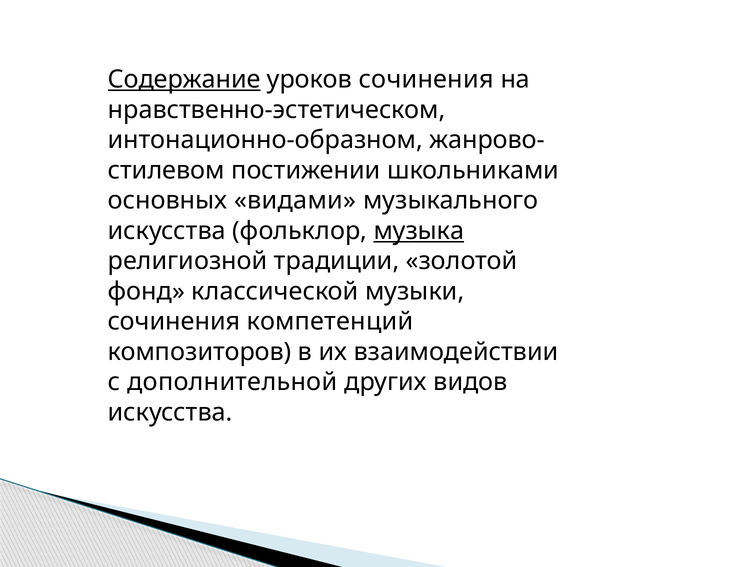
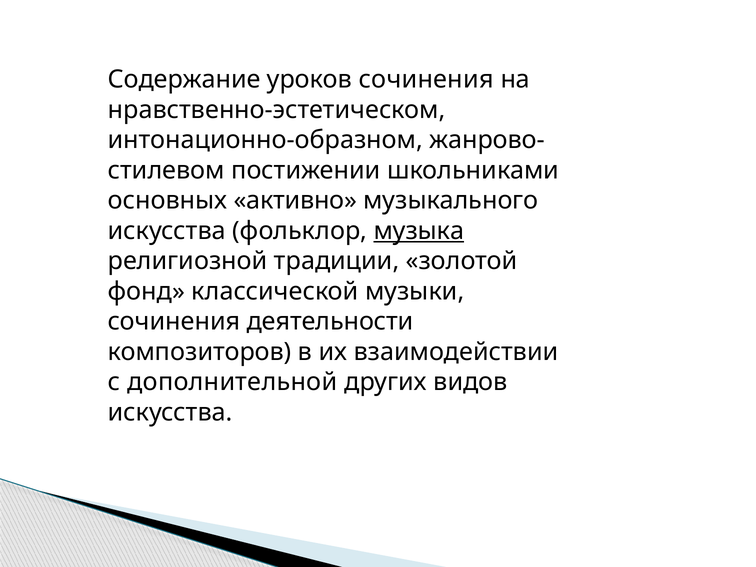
Содержание underline: present -> none (184, 80)
видами: видами -> активно (295, 201)
компетенций: компетенций -> деятельности (330, 322)
